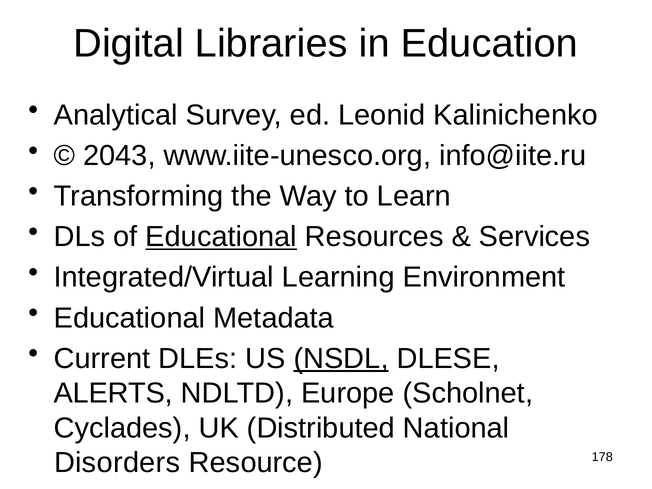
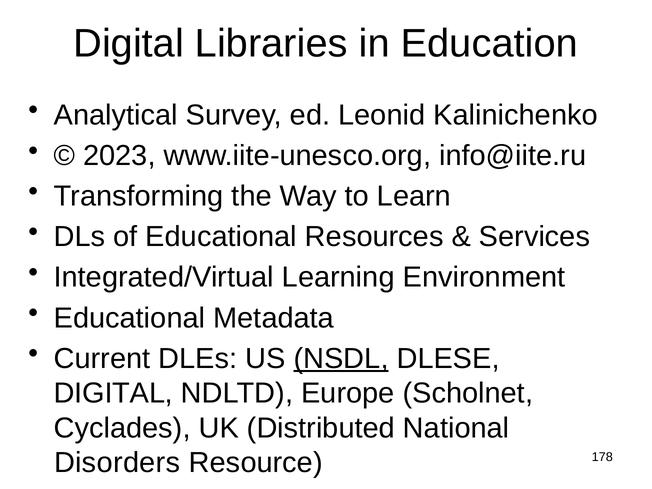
2043: 2043 -> 2023 (119, 156)
Educational underline: present -> none (221, 237)
ALERTS: ALERTS -> DIGITAL (113, 393)
